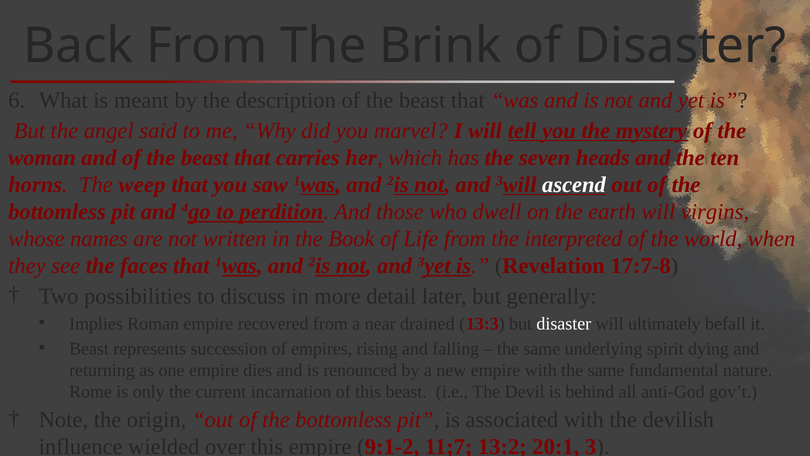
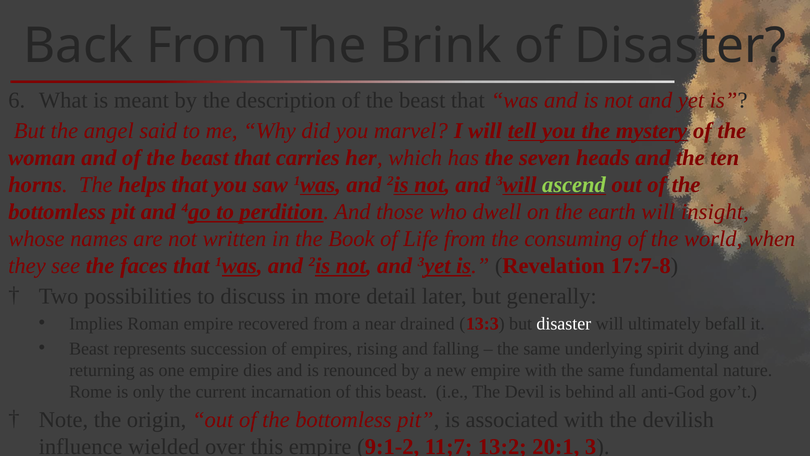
weep: weep -> helps (142, 185)
ascend colour: white -> light green (574, 185)
virgins: virgins -> insight (715, 212)
interpreted: interpreted -> consuming (573, 239)
